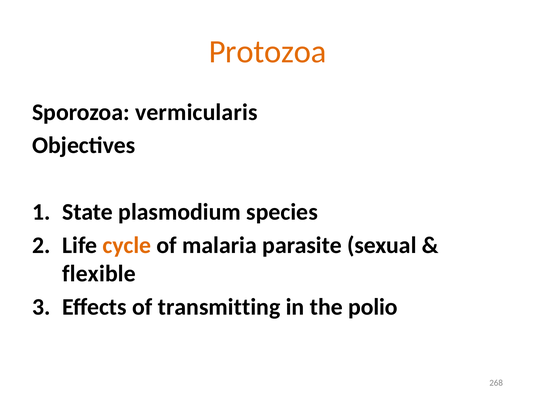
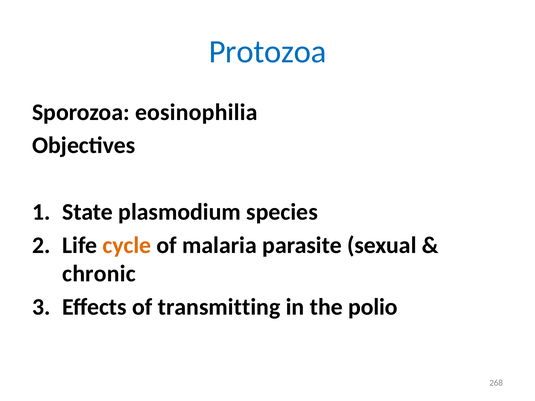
Protozoa colour: orange -> blue (268, 52)
vermicularis: vermicularis -> eosinophilia (196, 112)
flexible: flexible -> chronic (99, 274)
